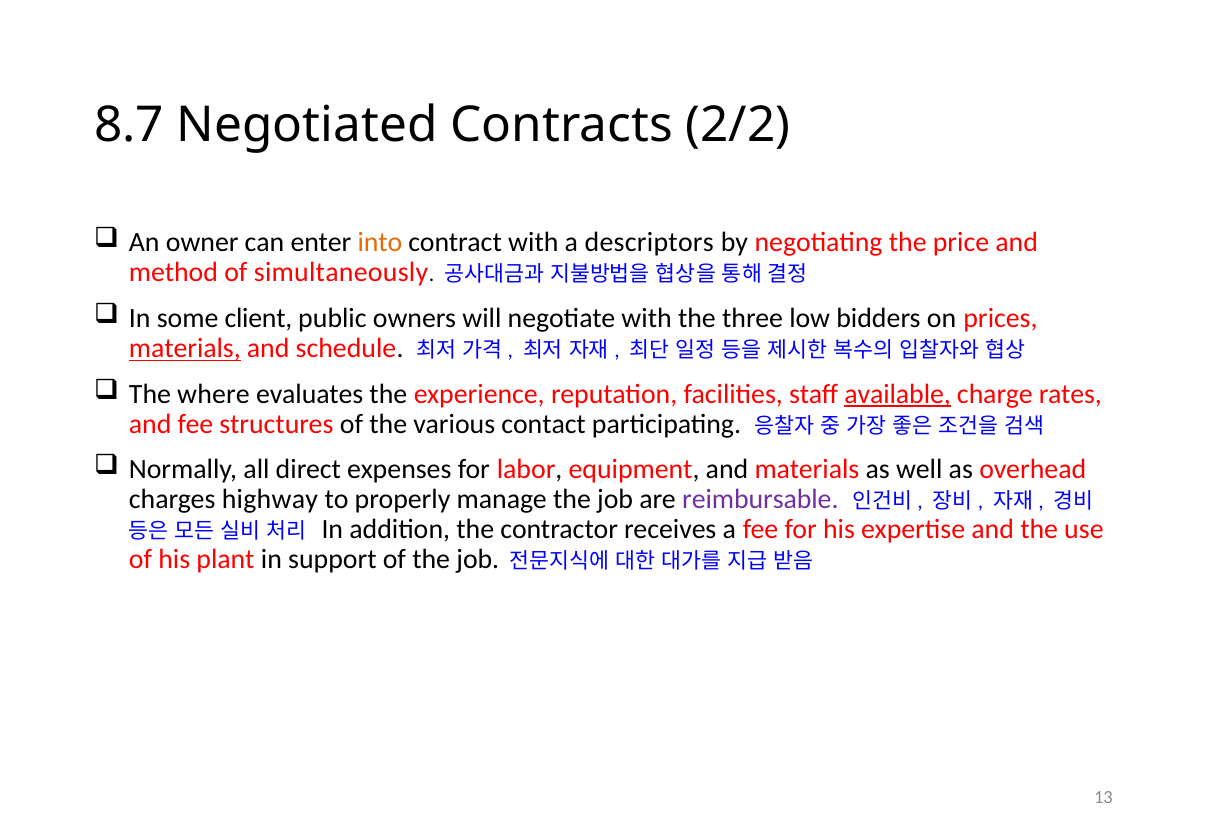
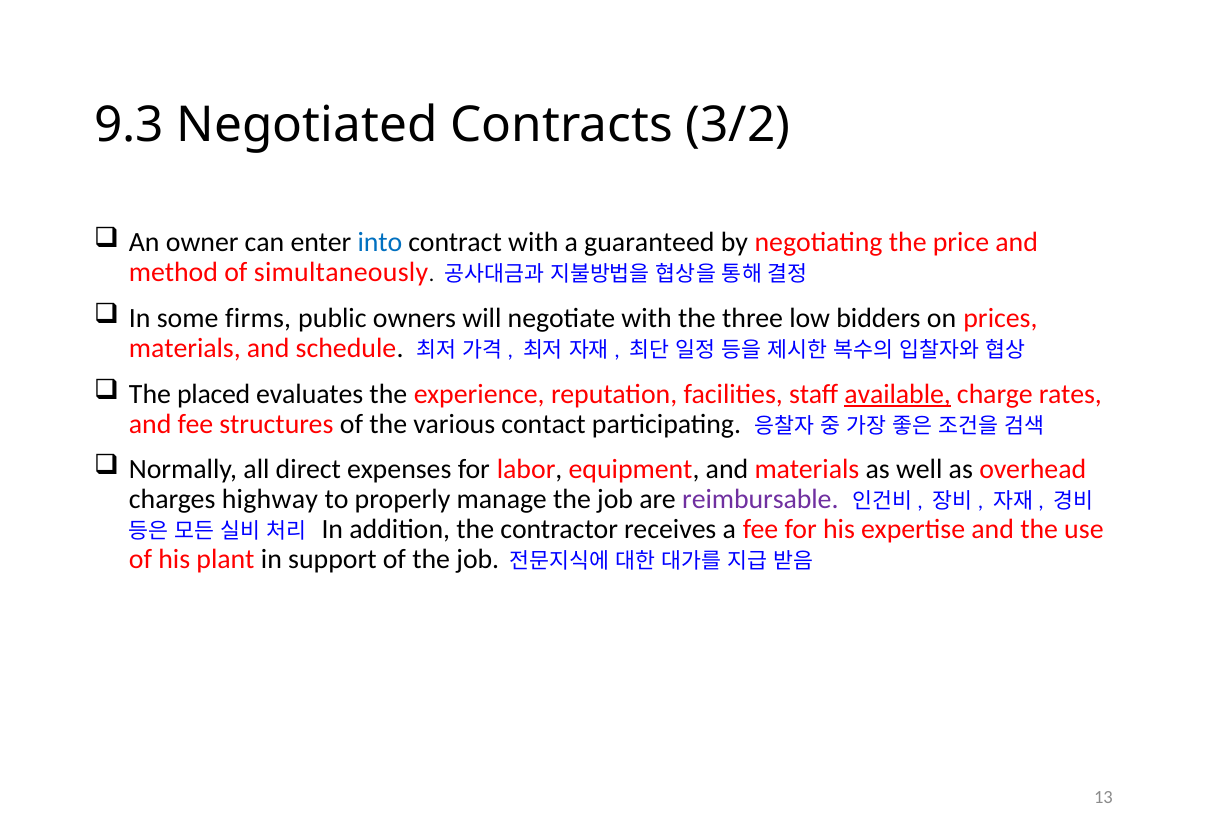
8.7: 8.7 -> 9.3 (129, 125)
2/2: 2/2 -> 3/2 (738, 125)
into colour: orange -> blue (380, 243)
descriptors: descriptors -> guaranteed (649, 243)
client: client -> firms (258, 319)
materials underline: present -> none (185, 349)
where: where -> placed (214, 394)
